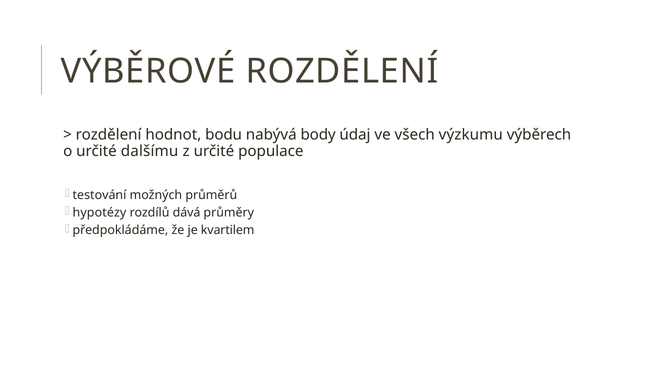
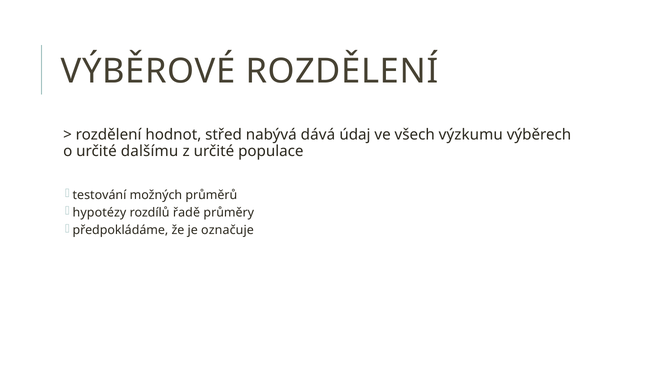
bodu: bodu -> střed (224, 135)
body: body -> dává (318, 135)
dává: dává -> řadě (186, 213)
kvartilem: kvartilem -> označuje (227, 230)
